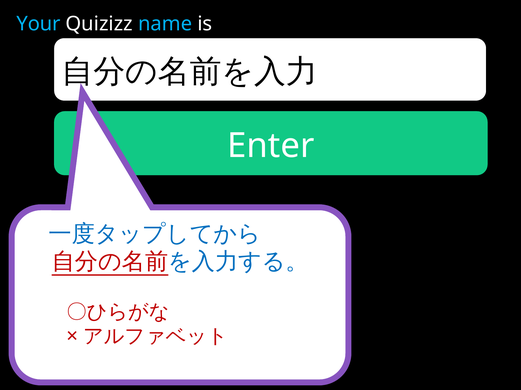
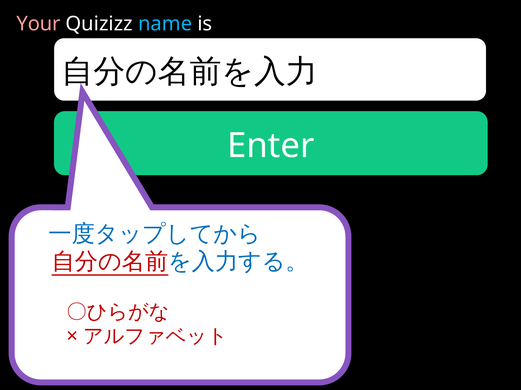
Your colour: light blue -> pink (39, 24)
